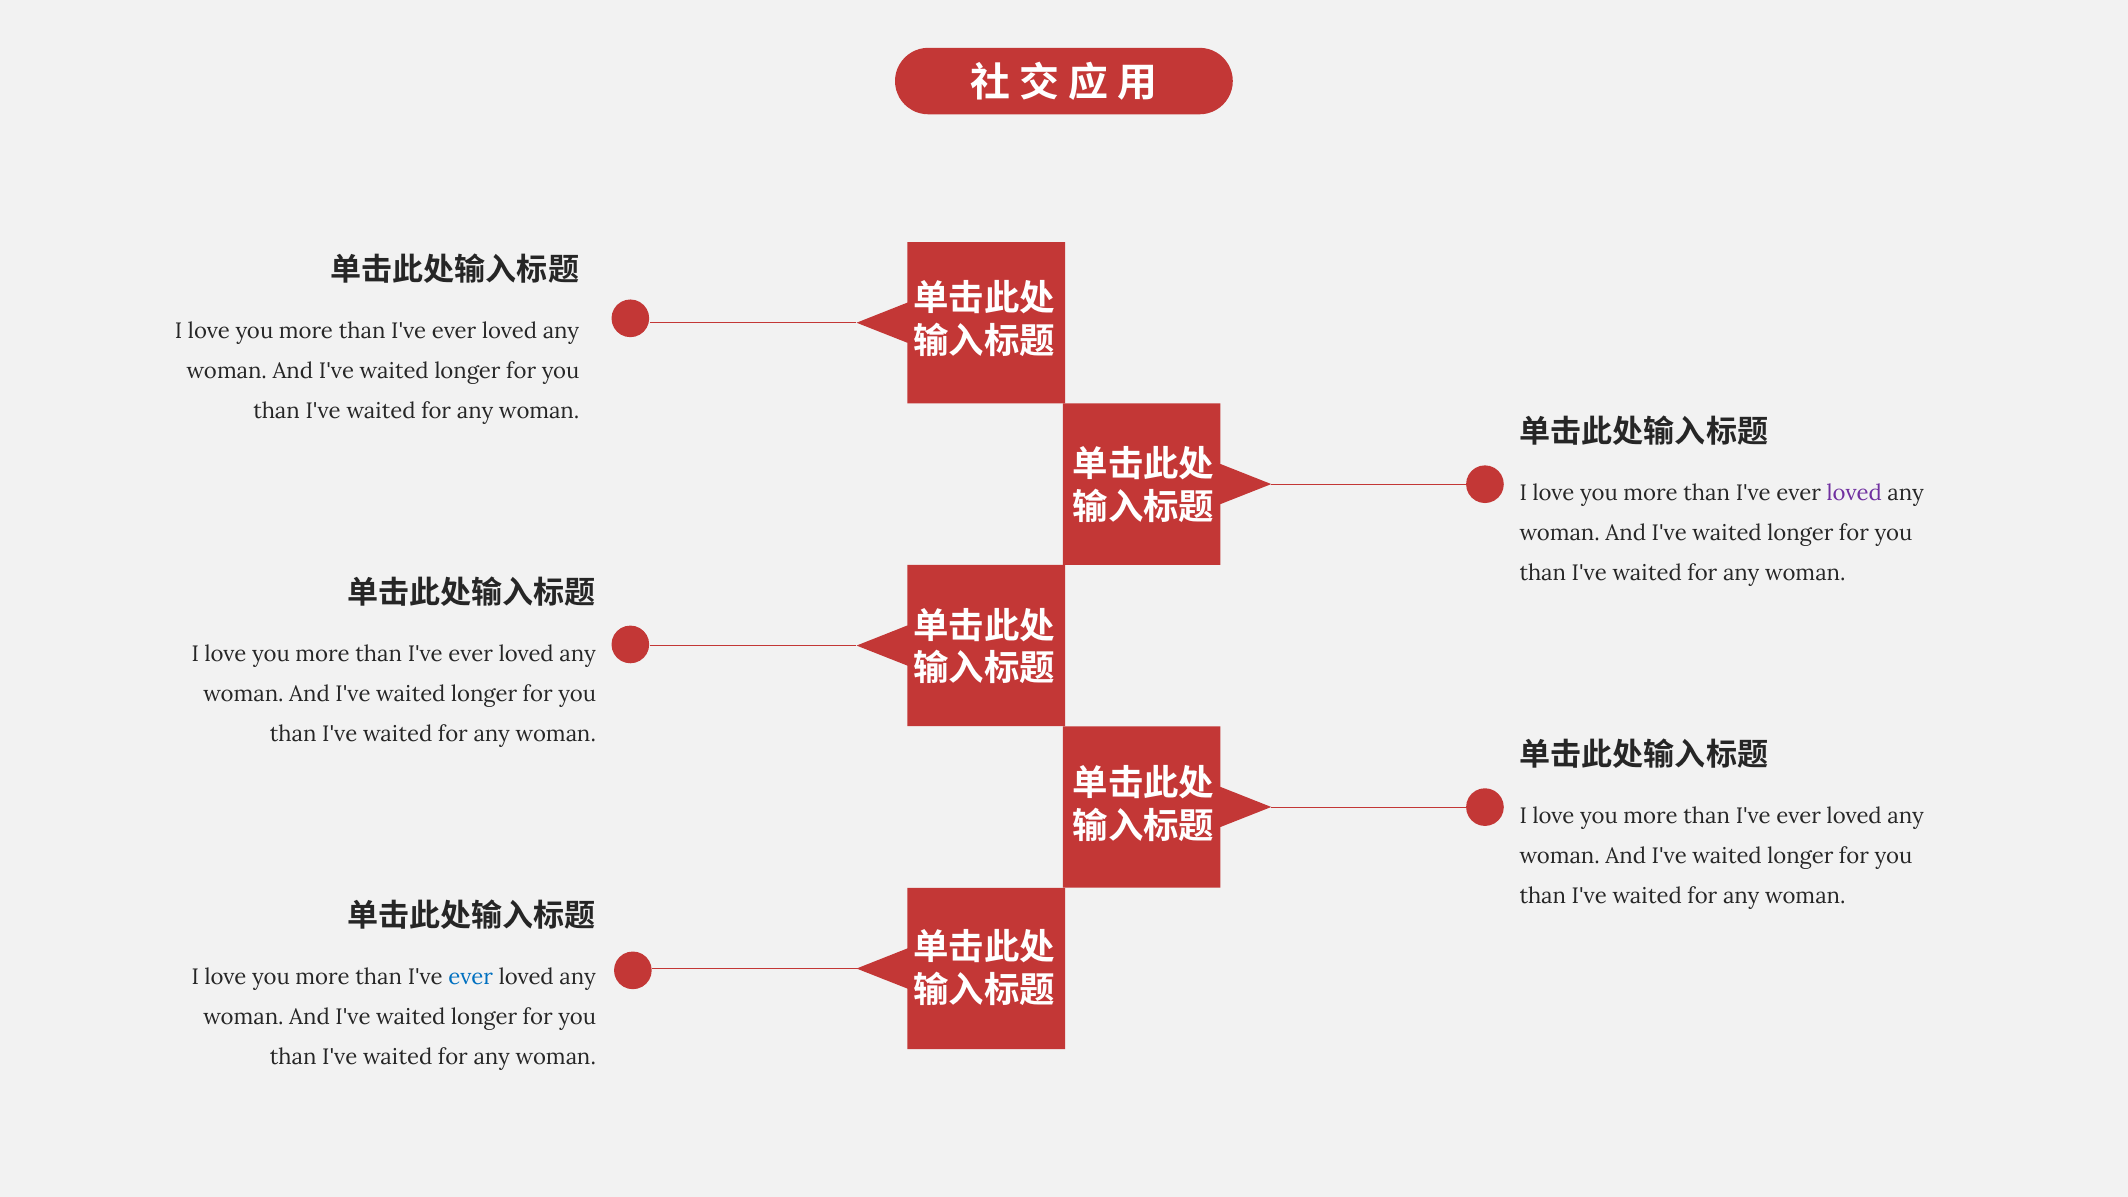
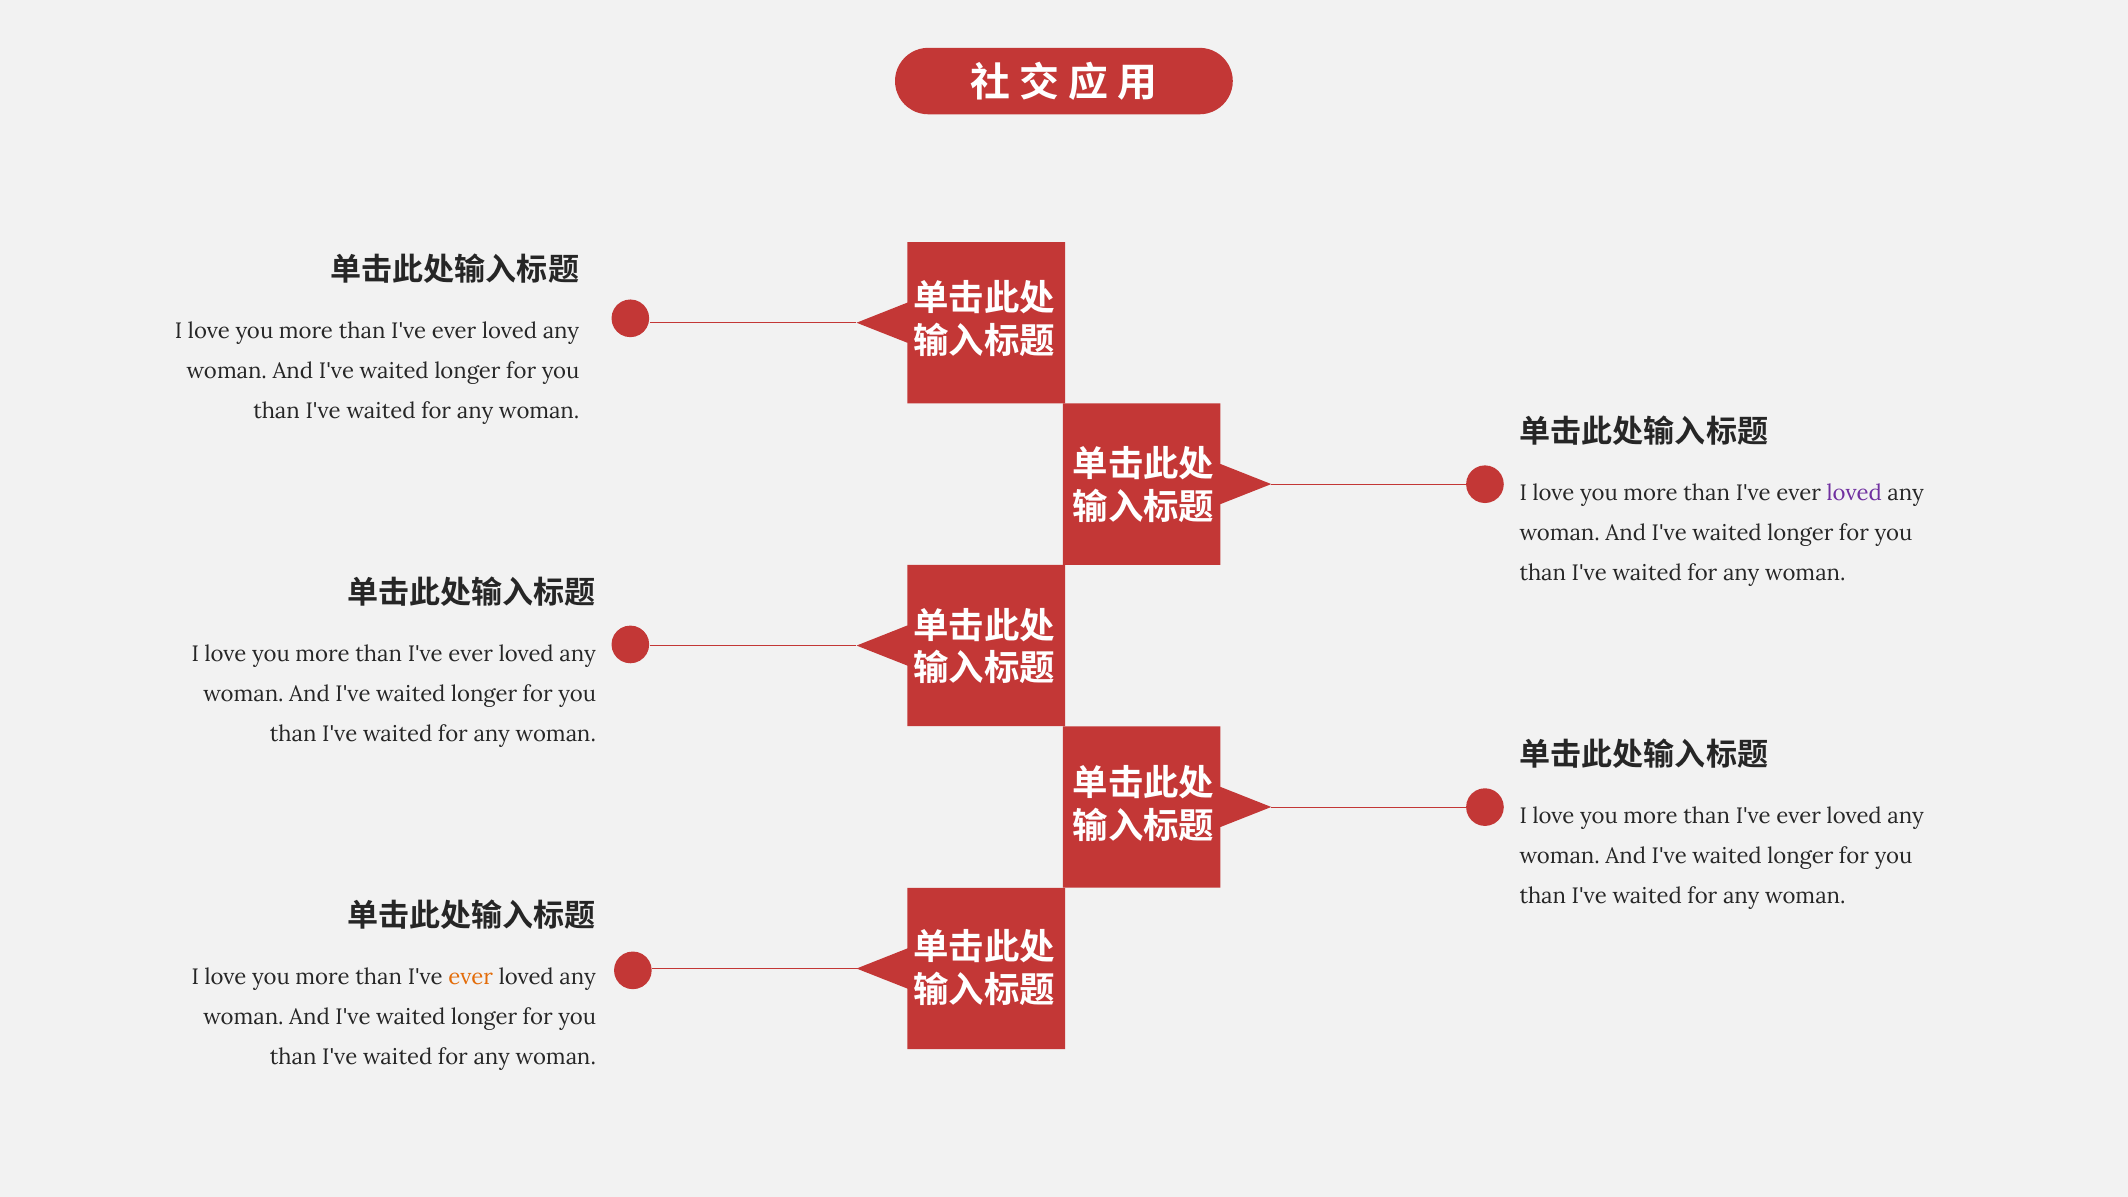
ever colour: blue -> orange (471, 977)
